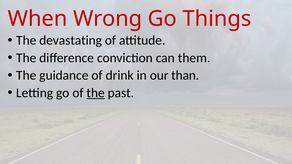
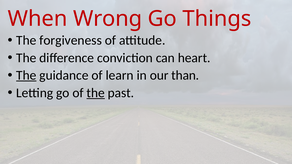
devastating: devastating -> forgiveness (71, 40)
them: them -> heart (194, 58)
The underline: none -> present (26, 75)
drink: drink -> learn (120, 75)
